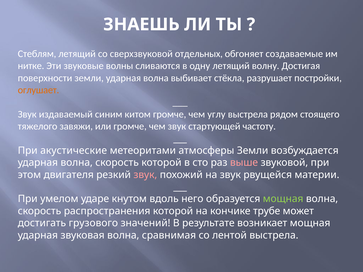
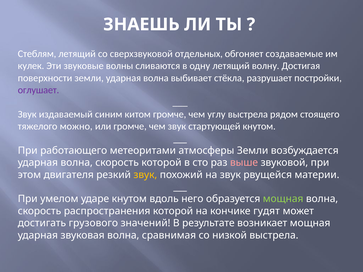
нитке: нитке -> кулек (31, 66)
оглушает colour: orange -> purple (39, 90)
завяжи: завяжи -> можно (76, 126)
стартующей частоту: частоту -> кнутом (259, 126)
акустические: акустические -> работающего (74, 151)
звук colour: pink -> yellow (145, 175)
трубе: трубе -> гудят (267, 211)
лентой: лентой -> низкой (230, 235)
